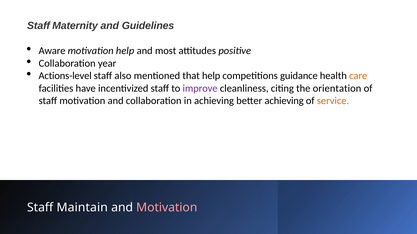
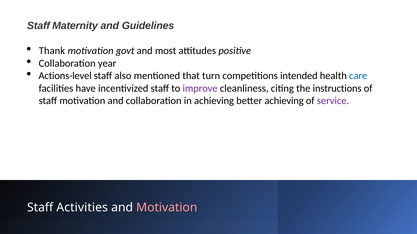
Aware: Aware -> Thank (52, 51)
motivation help: help -> govt (125, 51)
that help: help -> turn (211, 76)
guidance: guidance -> intended (299, 76)
care colour: orange -> blue (358, 76)
orientation: orientation -> instructions (337, 88)
service colour: orange -> purple (333, 101)
Maintain: Maintain -> Activities (82, 208)
